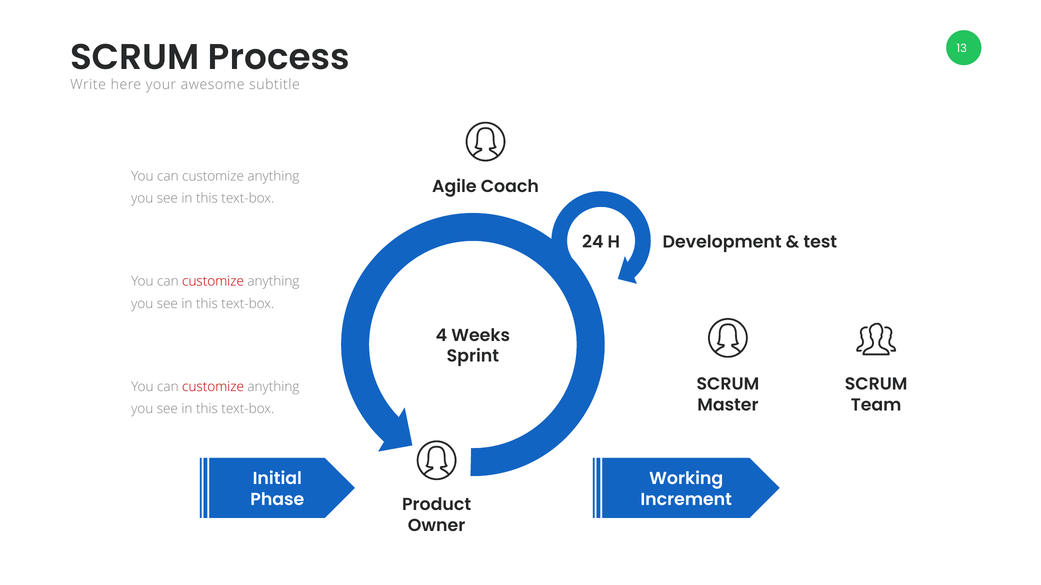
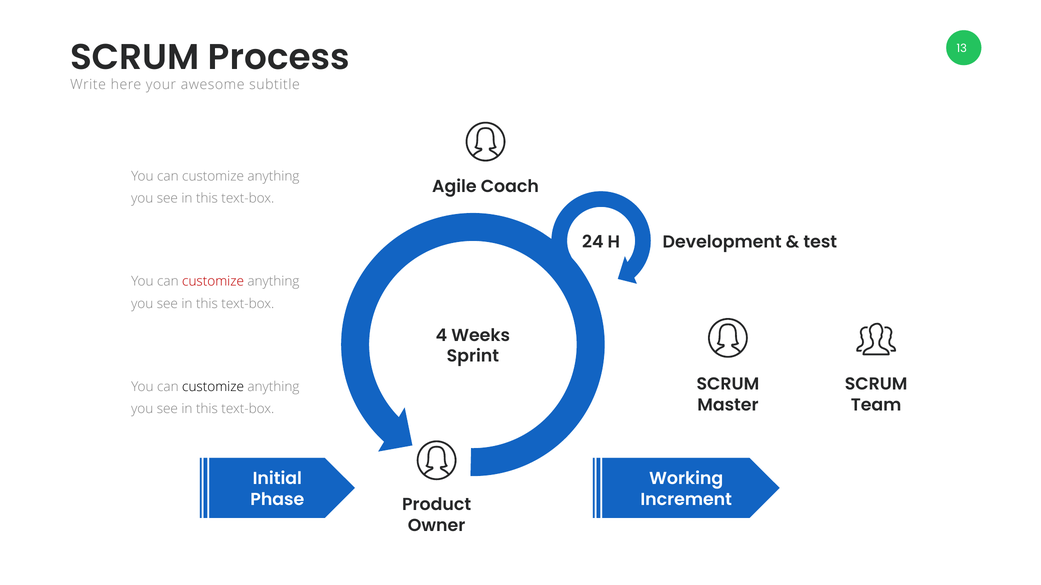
customize colour: red -> black (213, 387)
